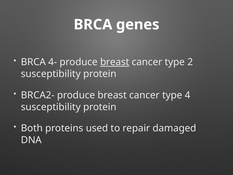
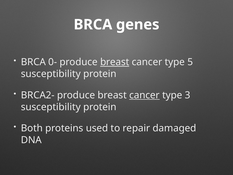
4-: 4- -> 0- (53, 62)
2: 2 -> 5 (190, 62)
cancer underline: none -> present (144, 95)
4: 4 -> 3 (188, 95)
